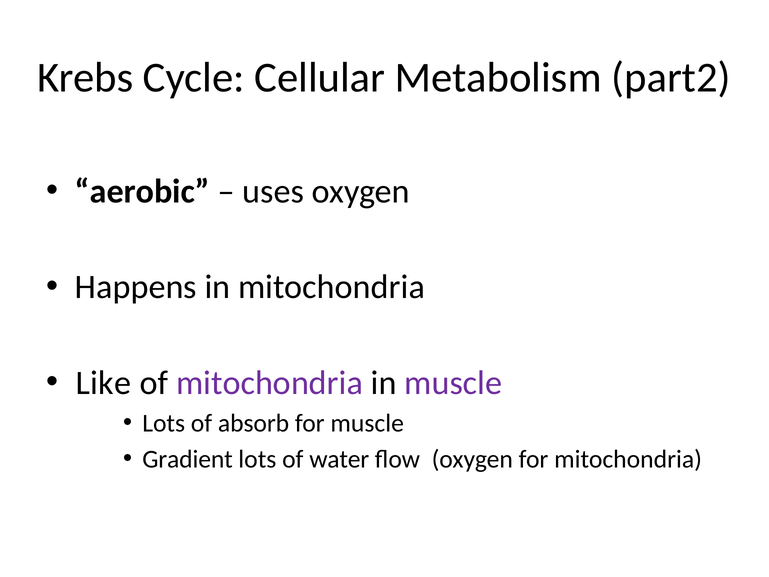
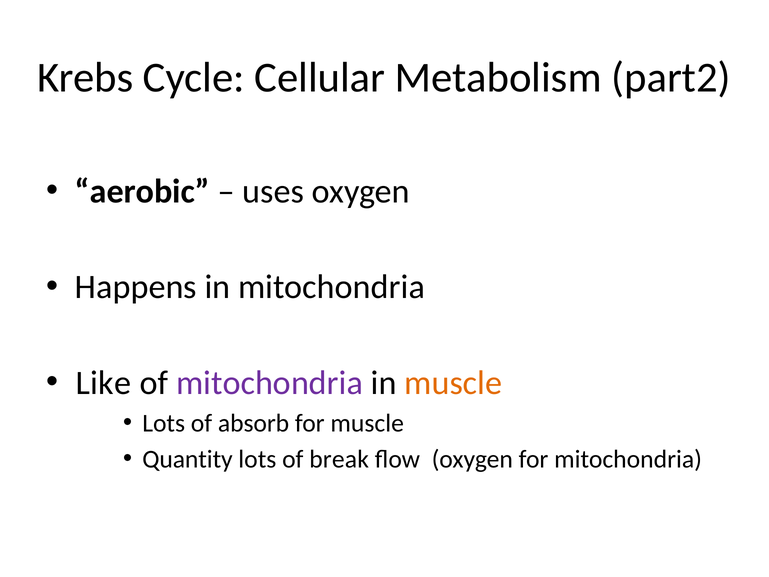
muscle colour: purple -> orange (453, 383)
Gradient: Gradient -> Quantity (187, 459)
water: water -> break (339, 459)
